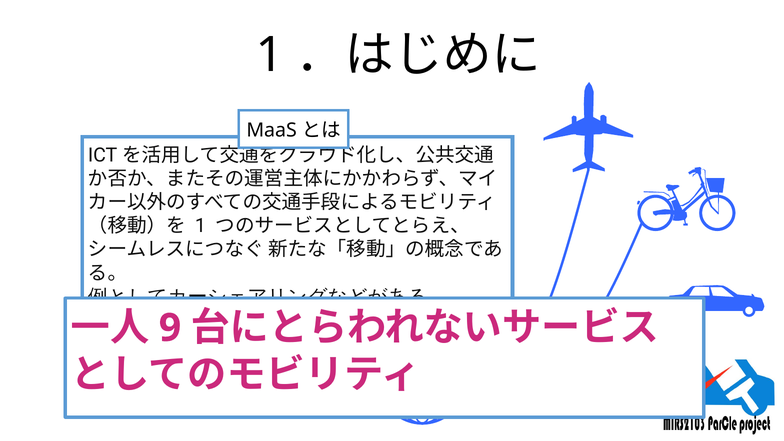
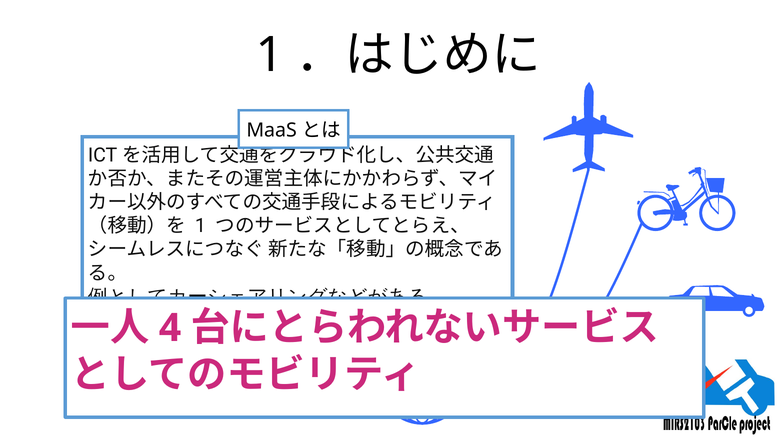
9: 9 -> 4 (170, 328)
